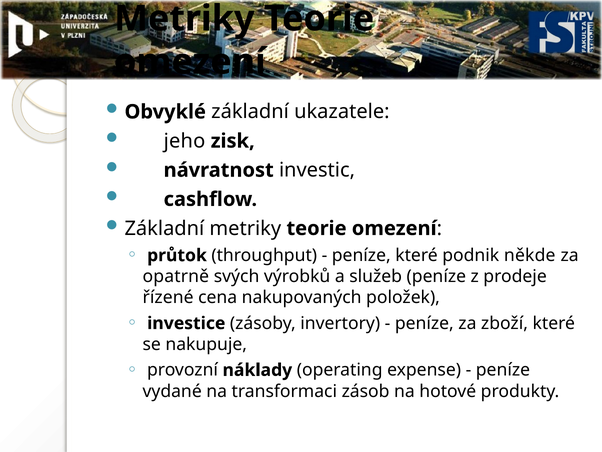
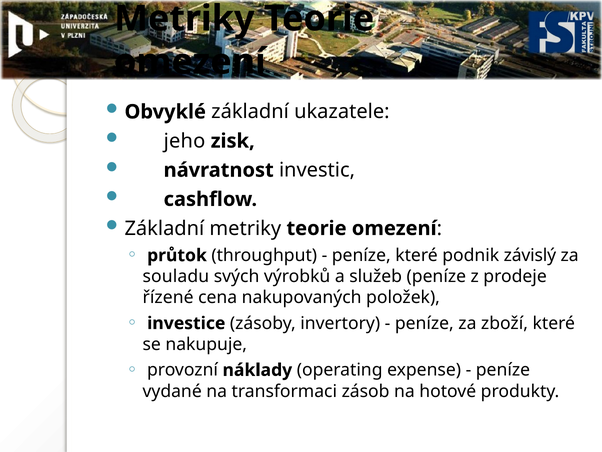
někde: někde -> závislý (530, 255)
opatrně: opatrně -> souladu (176, 276)
